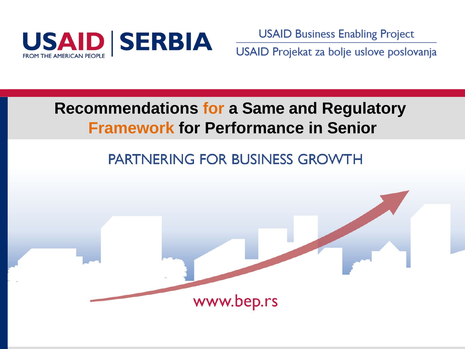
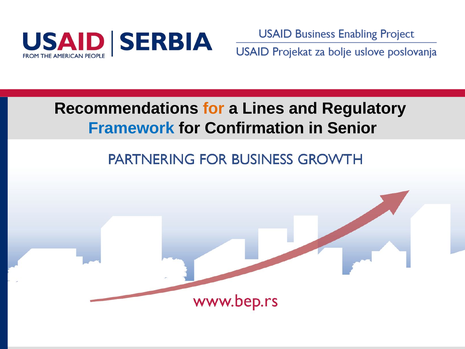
Same: Same -> Lines (263, 109)
Framework colour: orange -> blue (131, 128)
Performance: Performance -> Confirmation (254, 128)
